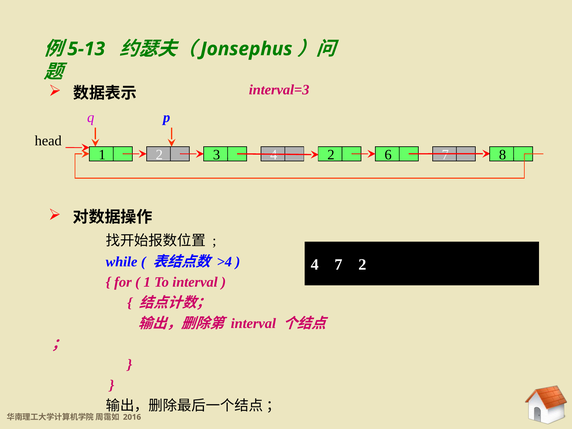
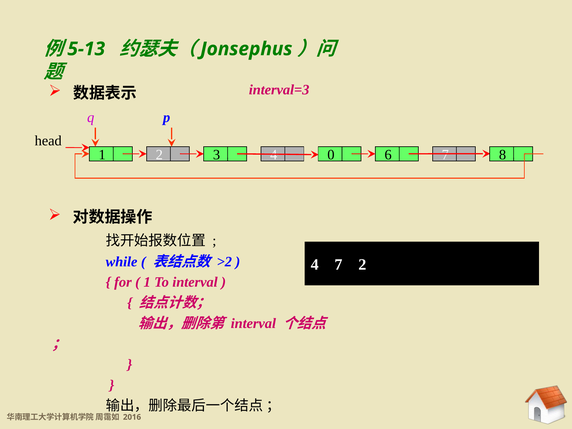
4 2: 2 -> 0 (331, 155)
>4: >4 -> >2 (224, 262)
